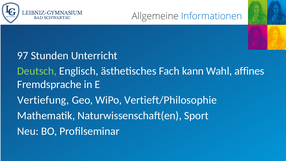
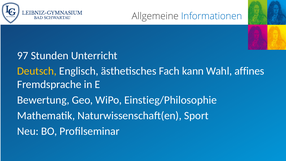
Deutsch colour: light green -> yellow (37, 71)
Vertiefung: Vertiefung -> Bewertung (43, 100)
Vertieft/Philosophie: Vertieft/Philosophie -> Einstieg/Philosophie (171, 100)
